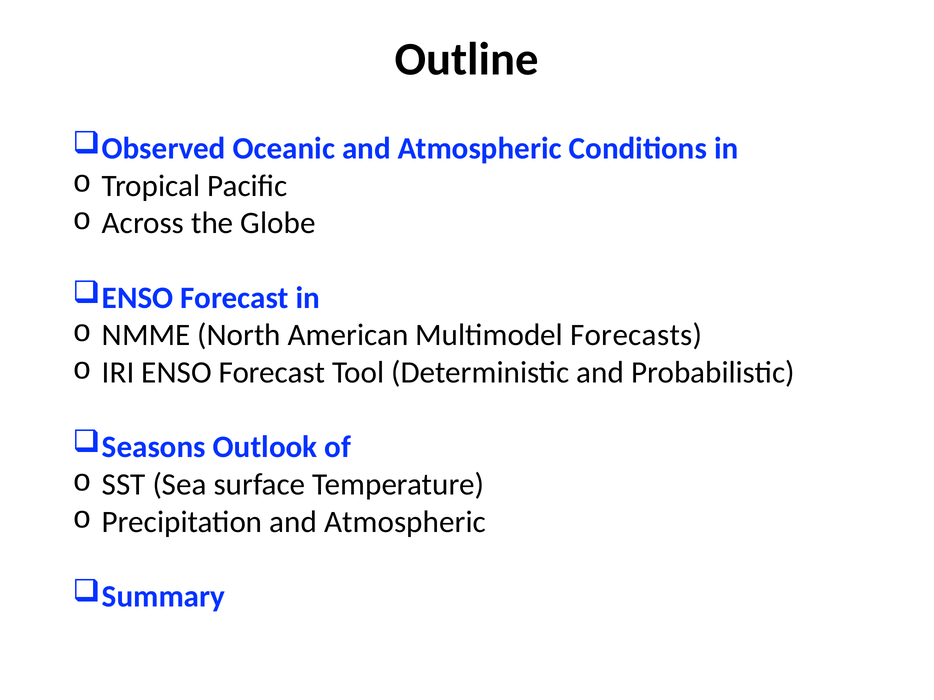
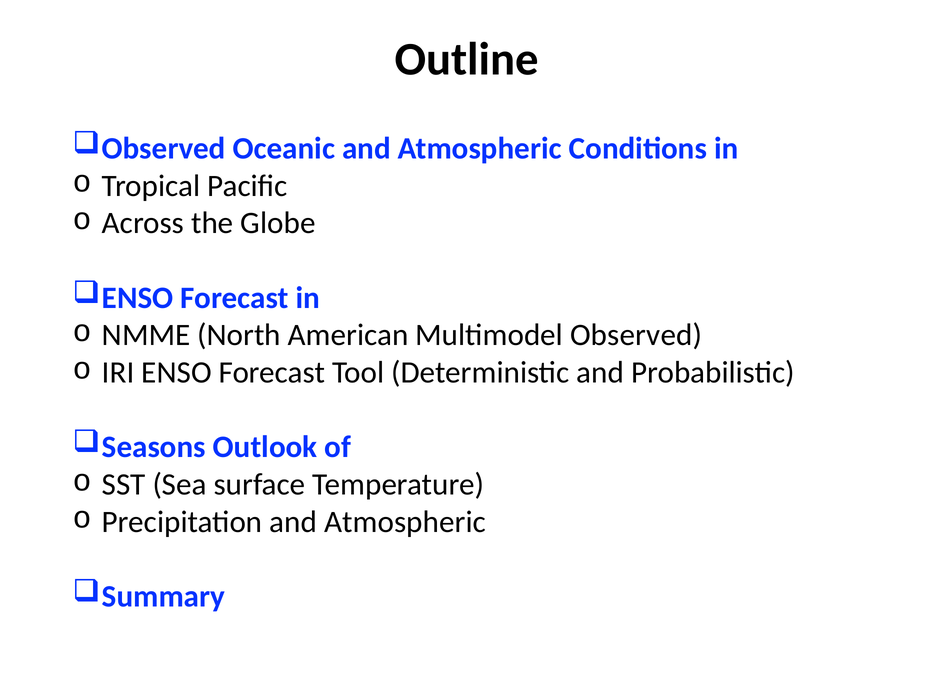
Multimodel Forecasts: Forecasts -> Observed (636, 335)
